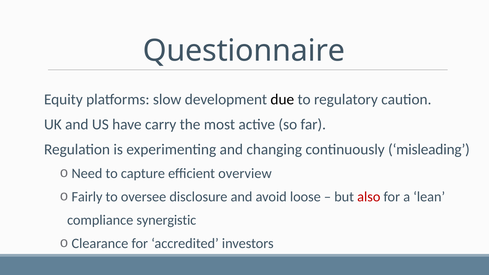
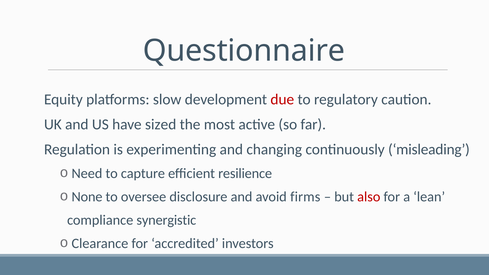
due colour: black -> red (282, 100)
carry: carry -> sized (161, 125)
overview: overview -> resilience (245, 173)
Fairly: Fairly -> None (87, 197)
loose: loose -> firms (305, 197)
